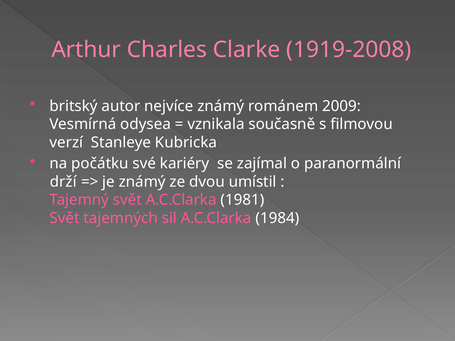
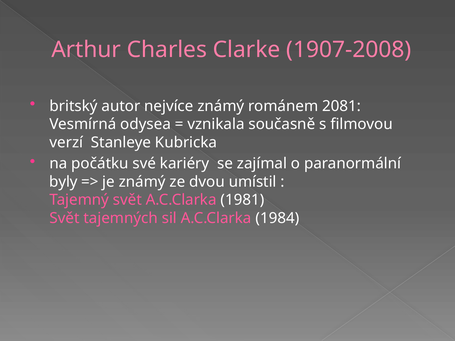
1919-2008: 1919-2008 -> 1907-2008 (349, 50)
2009: 2009 -> 2081 (342, 106)
drží: drží -> byly (63, 182)
